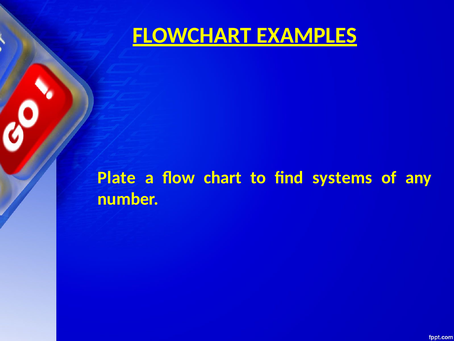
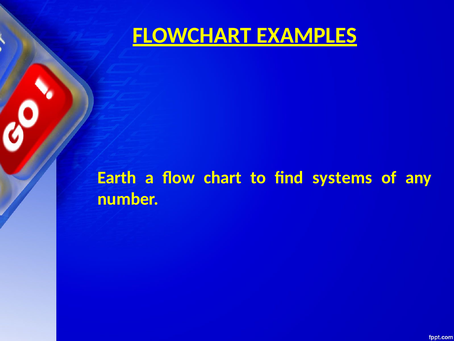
Plate: Plate -> Earth (117, 177)
